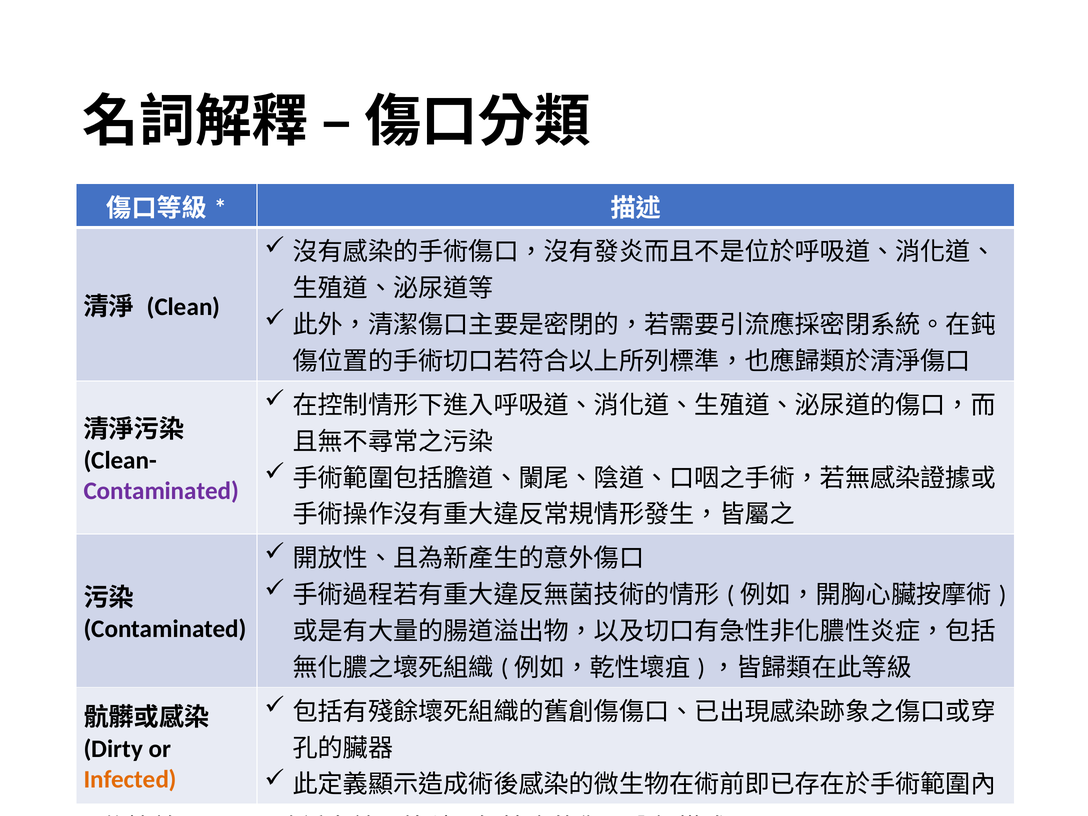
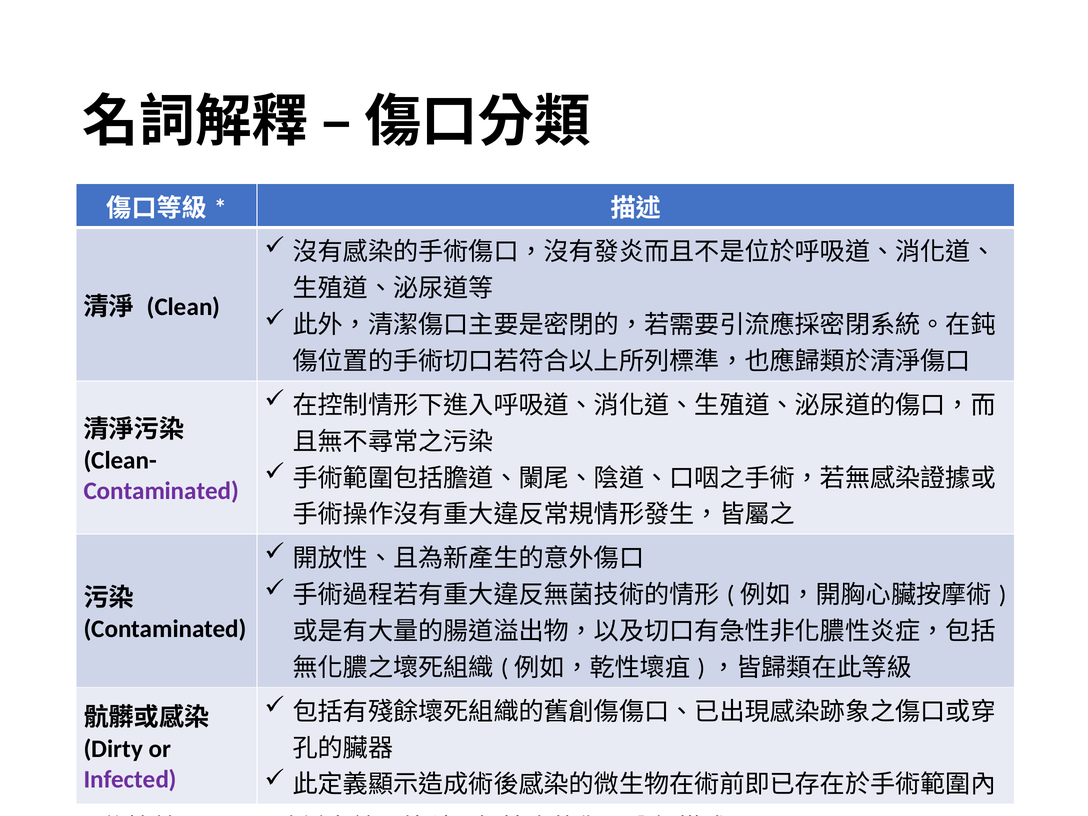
Infected colour: orange -> purple (130, 779)
